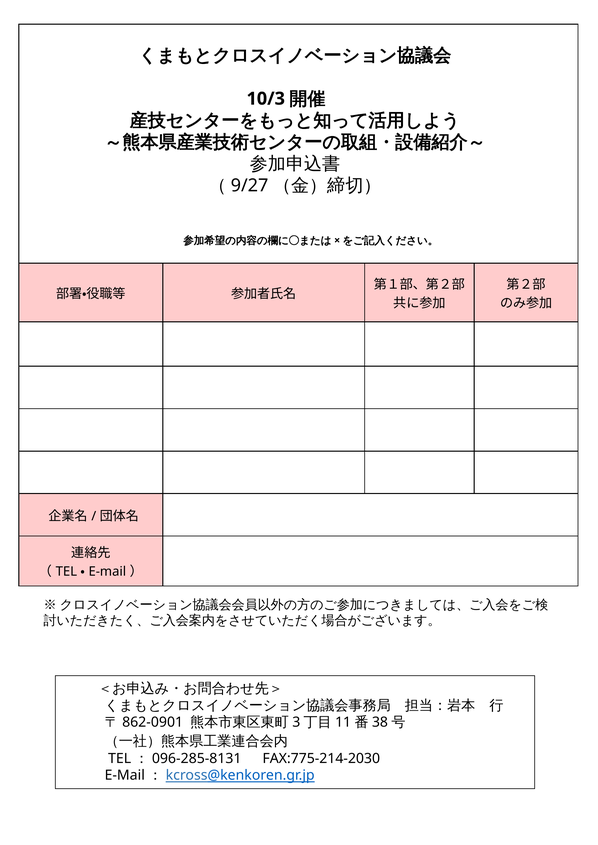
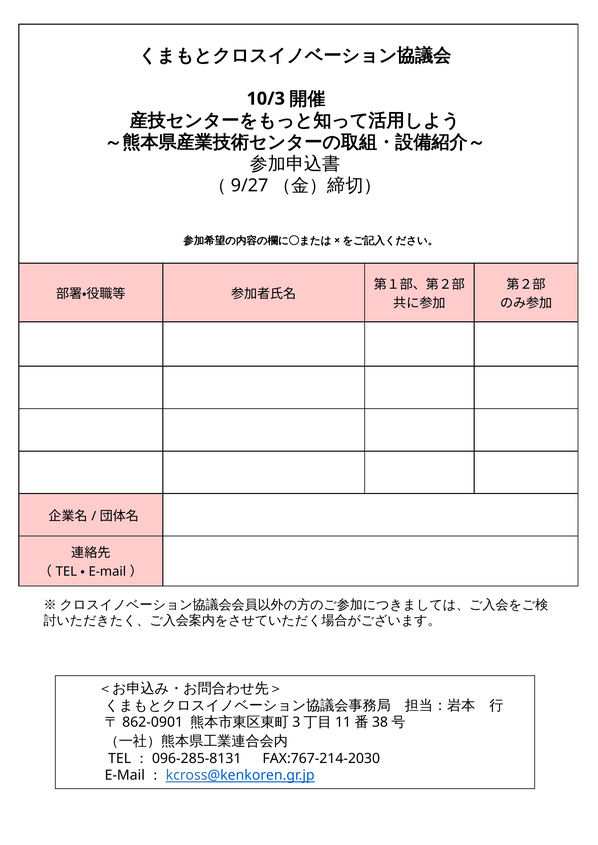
FAX:775-214-2030: FAX:775-214-2030 -> FAX:767-214-2030 (321, 759)
